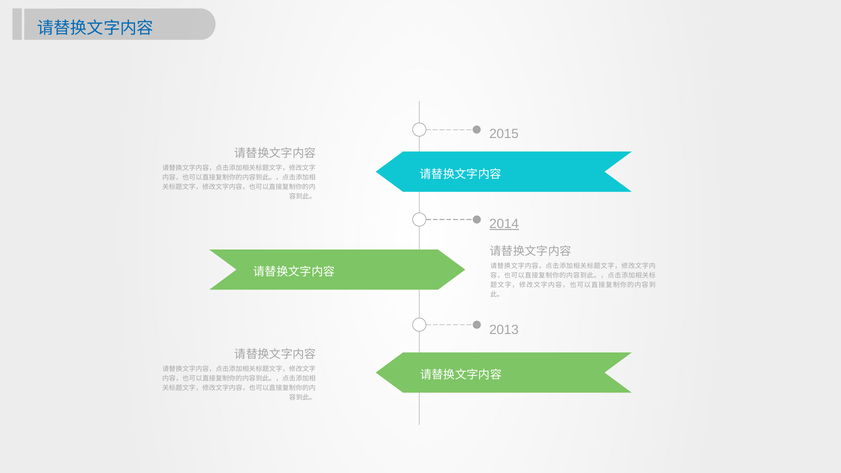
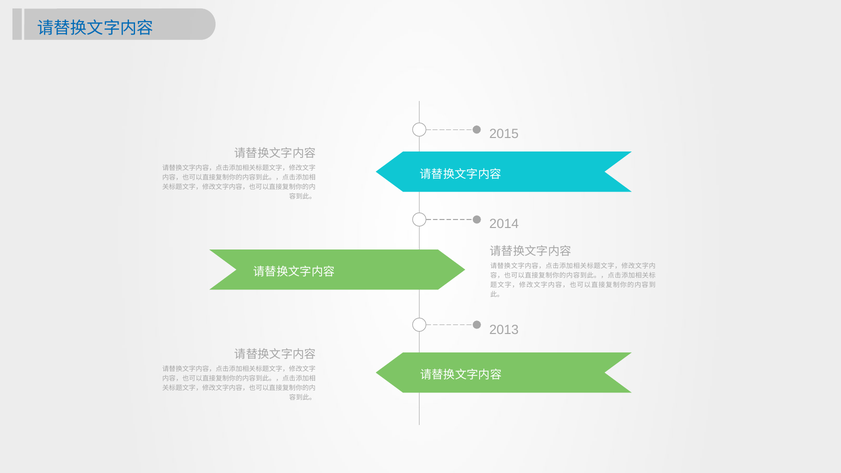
2014 underline: present -> none (504, 224)
